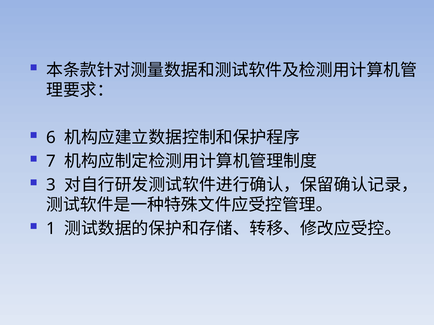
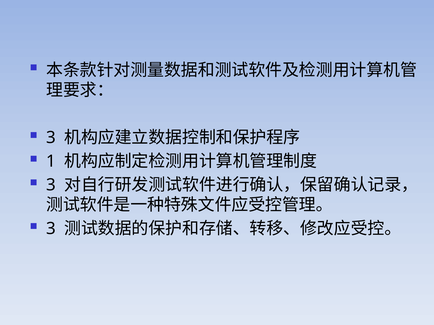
6: 6 -> 3 (51, 138)
7: 7 -> 1 (51, 161)
1: 1 -> 3 (51, 229)
